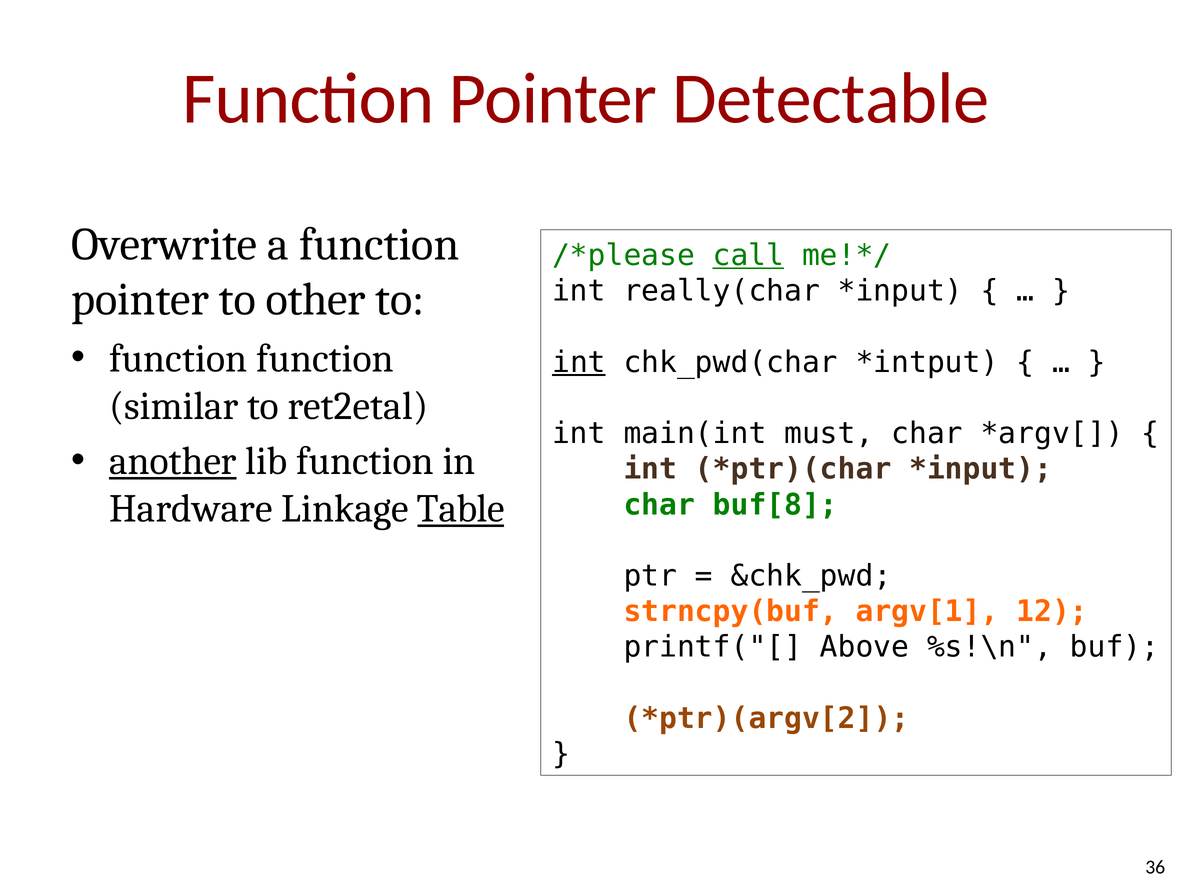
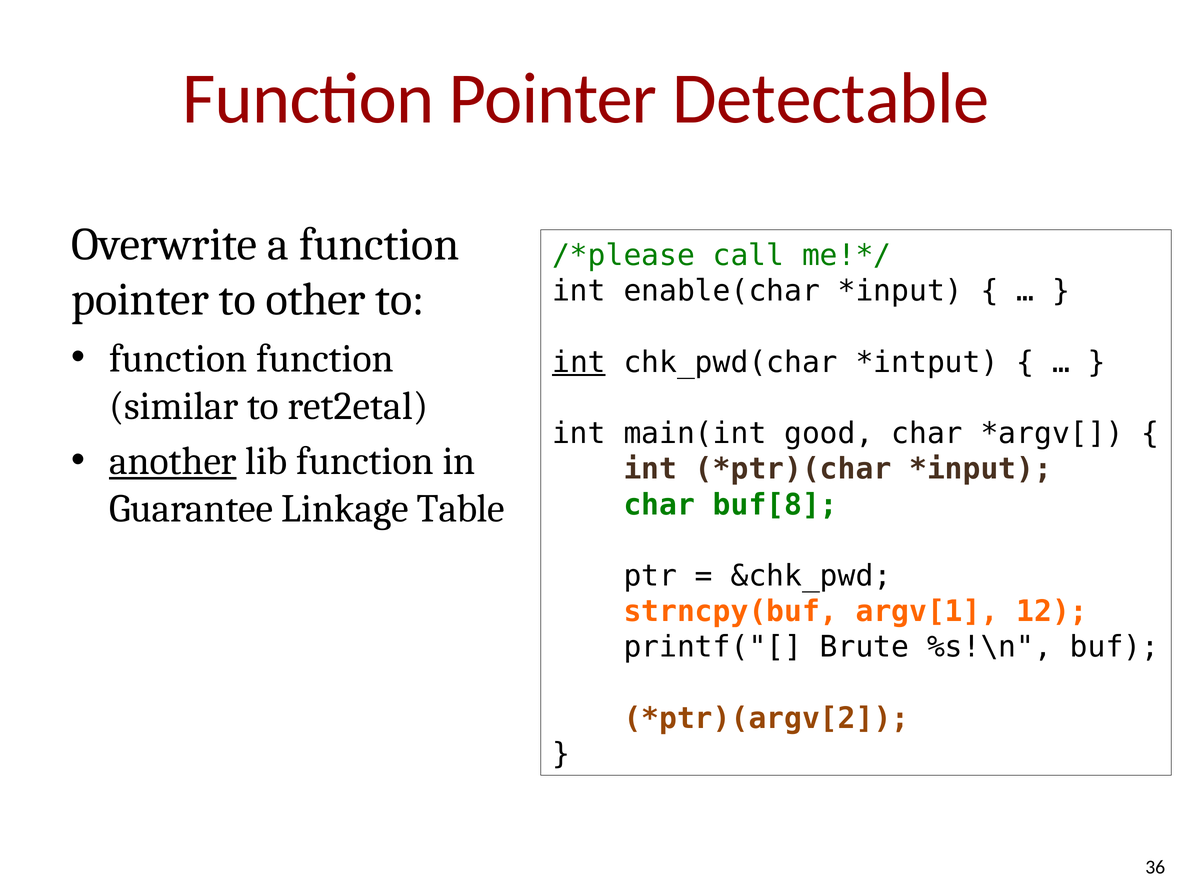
call underline: present -> none (748, 256)
really(char: really(char -> enable(char (722, 291)
must: must -> good (829, 434)
Hardware: Hardware -> Guarantee (191, 509)
Table underline: present -> none (461, 509)
Above: Above -> Brute (865, 647)
